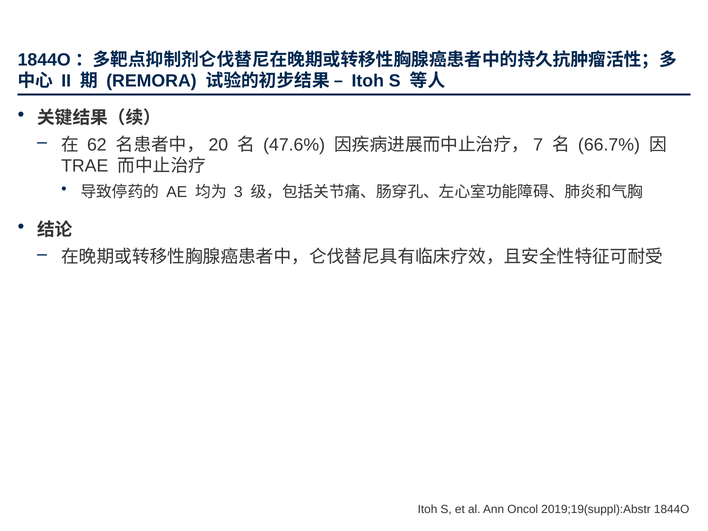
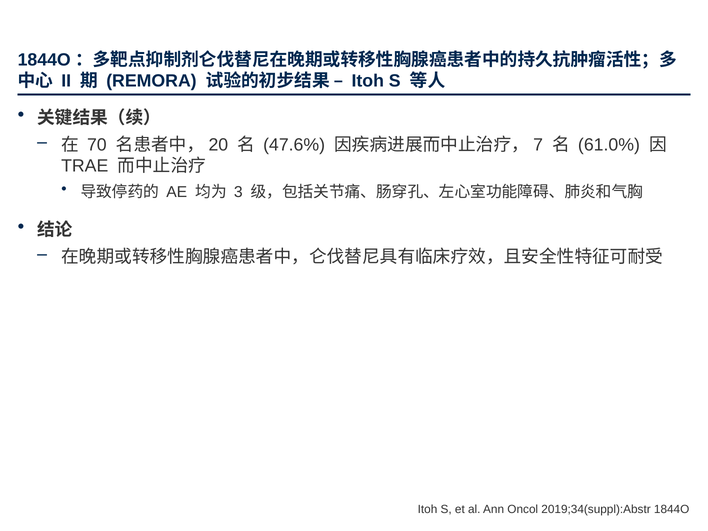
62: 62 -> 70 (97, 145)
66.7%: 66.7% -> 61.0% (609, 145)
2019;19(suppl):Abstr: 2019;19(suppl):Abstr -> 2019;34(suppl):Abstr (596, 509)
